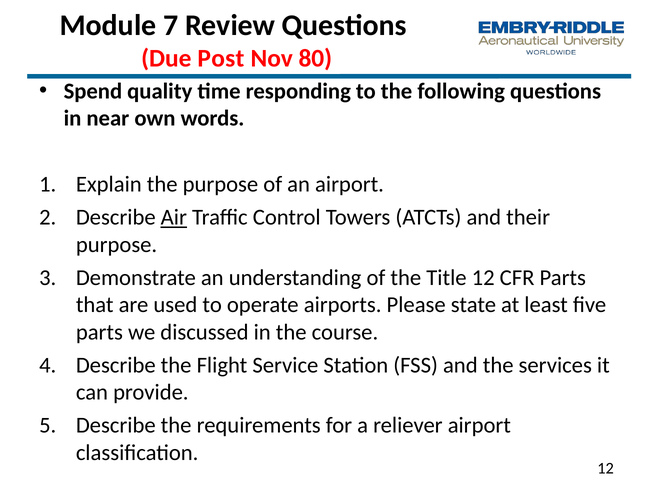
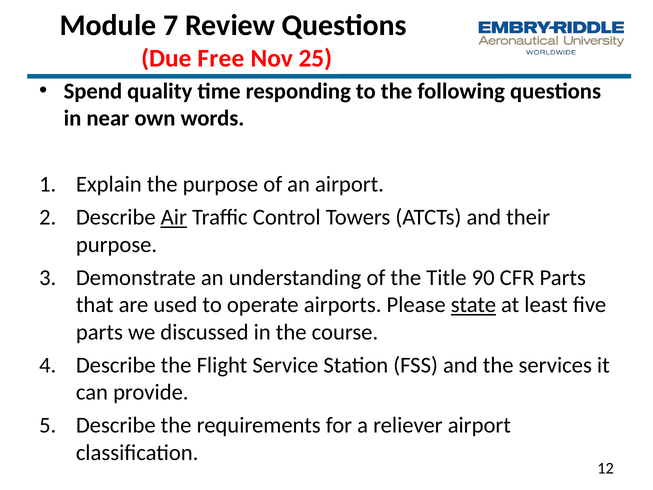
Post: Post -> Free (221, 58)
80: 80 -> 25 (315, 58)
Title 12: 12 -> 90 (483, 278)
state underline: none -> present (473, 305)
